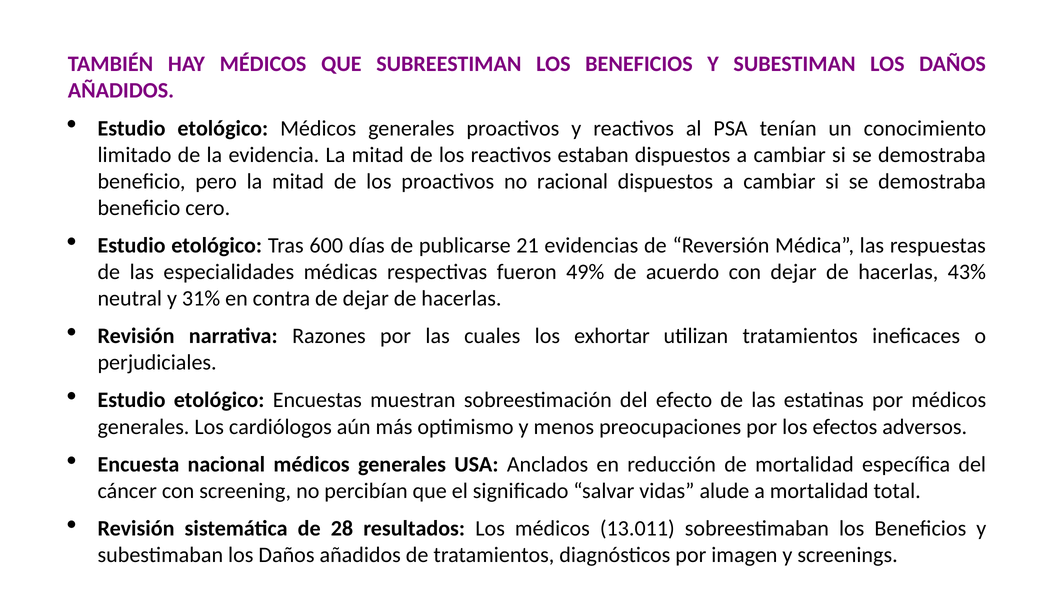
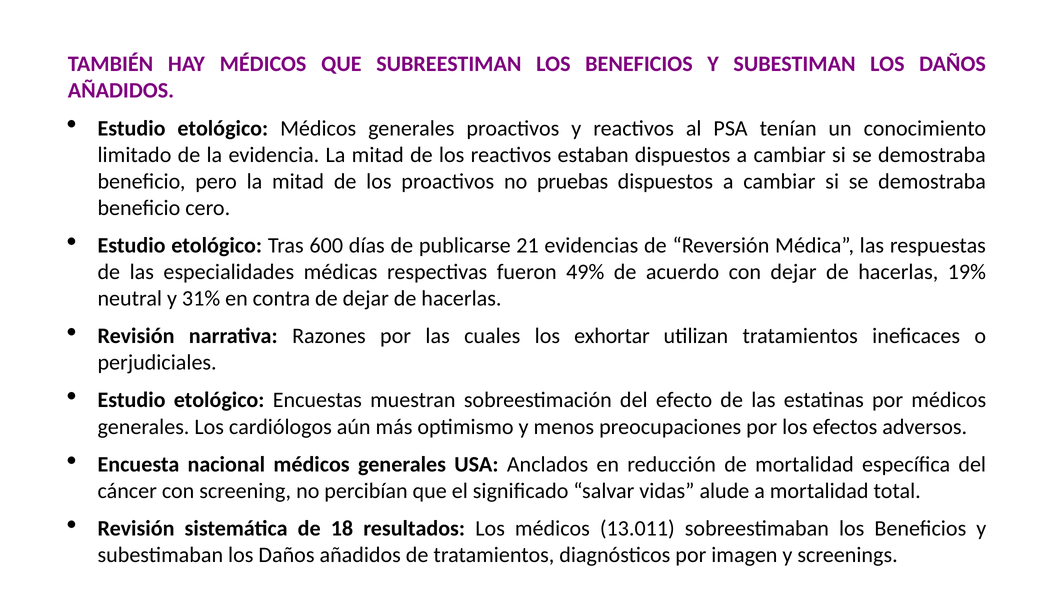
racional: racional -> pruebas (573, 181)
43%: 43% -> 19% (967, 272)
28: 28 -> 18 (342, 528)
